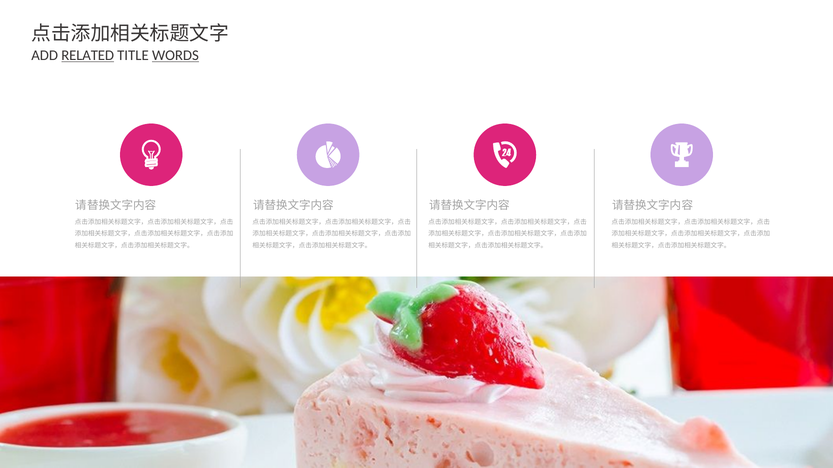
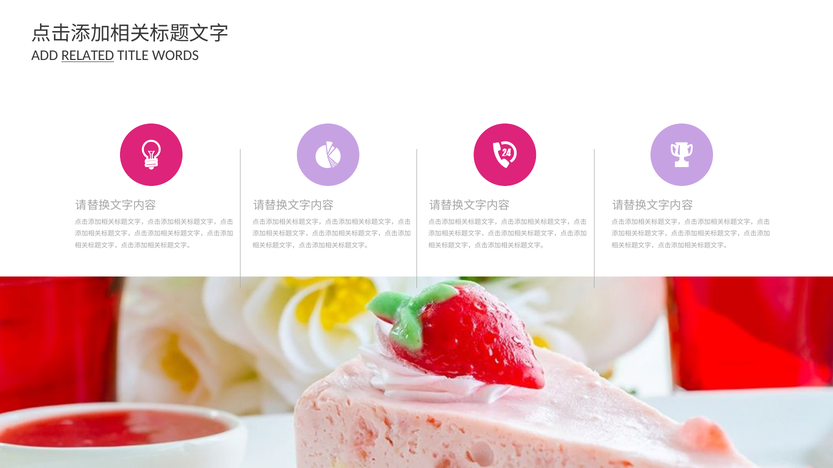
WORDS underline: present -> none (175, 55)
